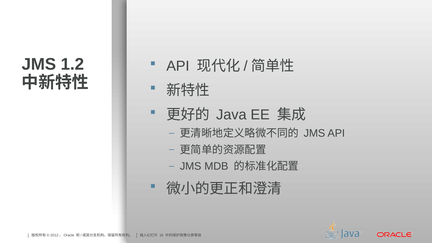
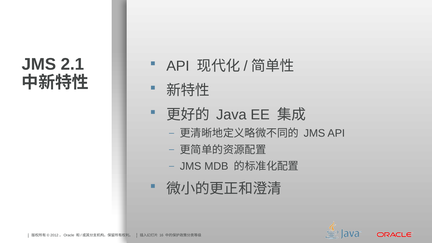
1.2: 1.2 -> 2.1 (72, 64)
